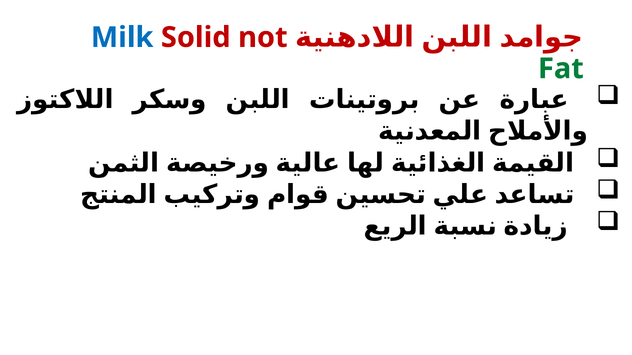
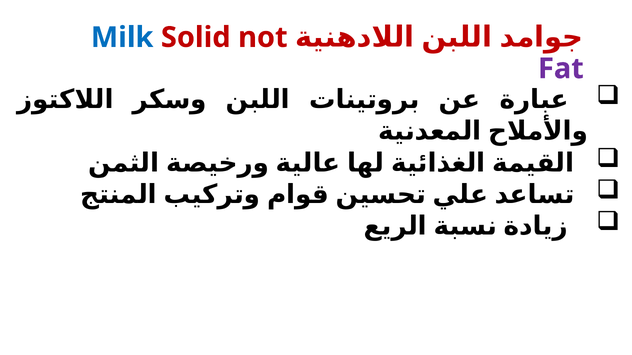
Fat colour: green -> purple (561, 69)
